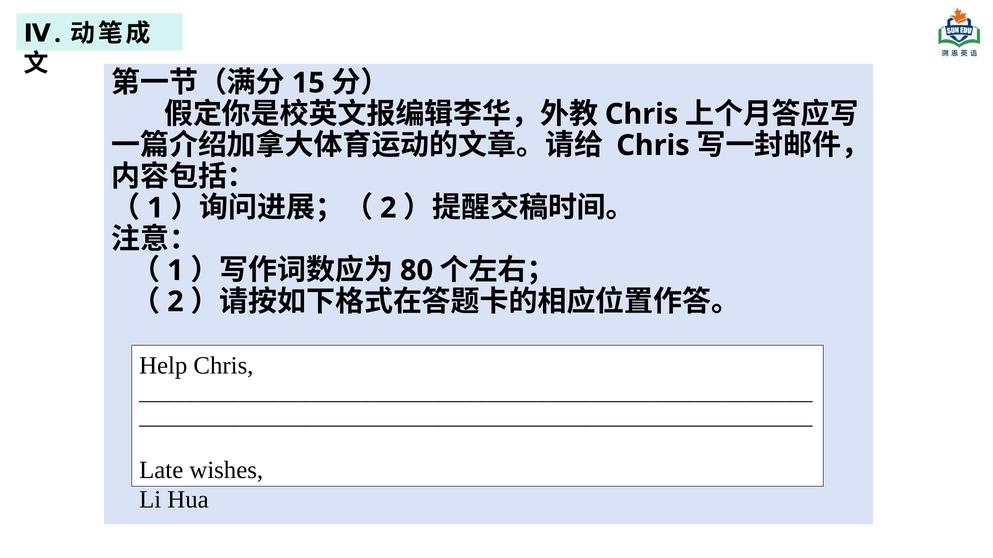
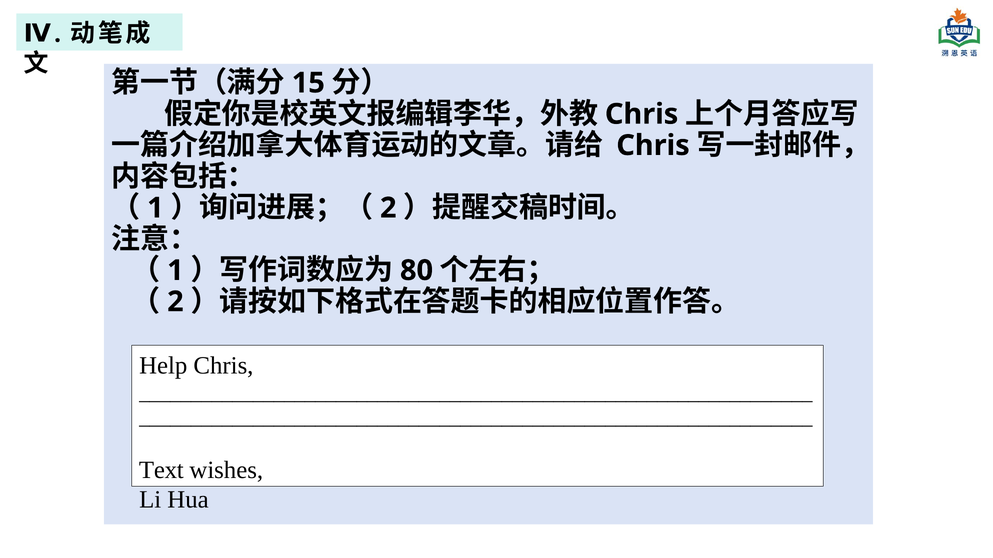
Late: Late -> Text (161, 470)
